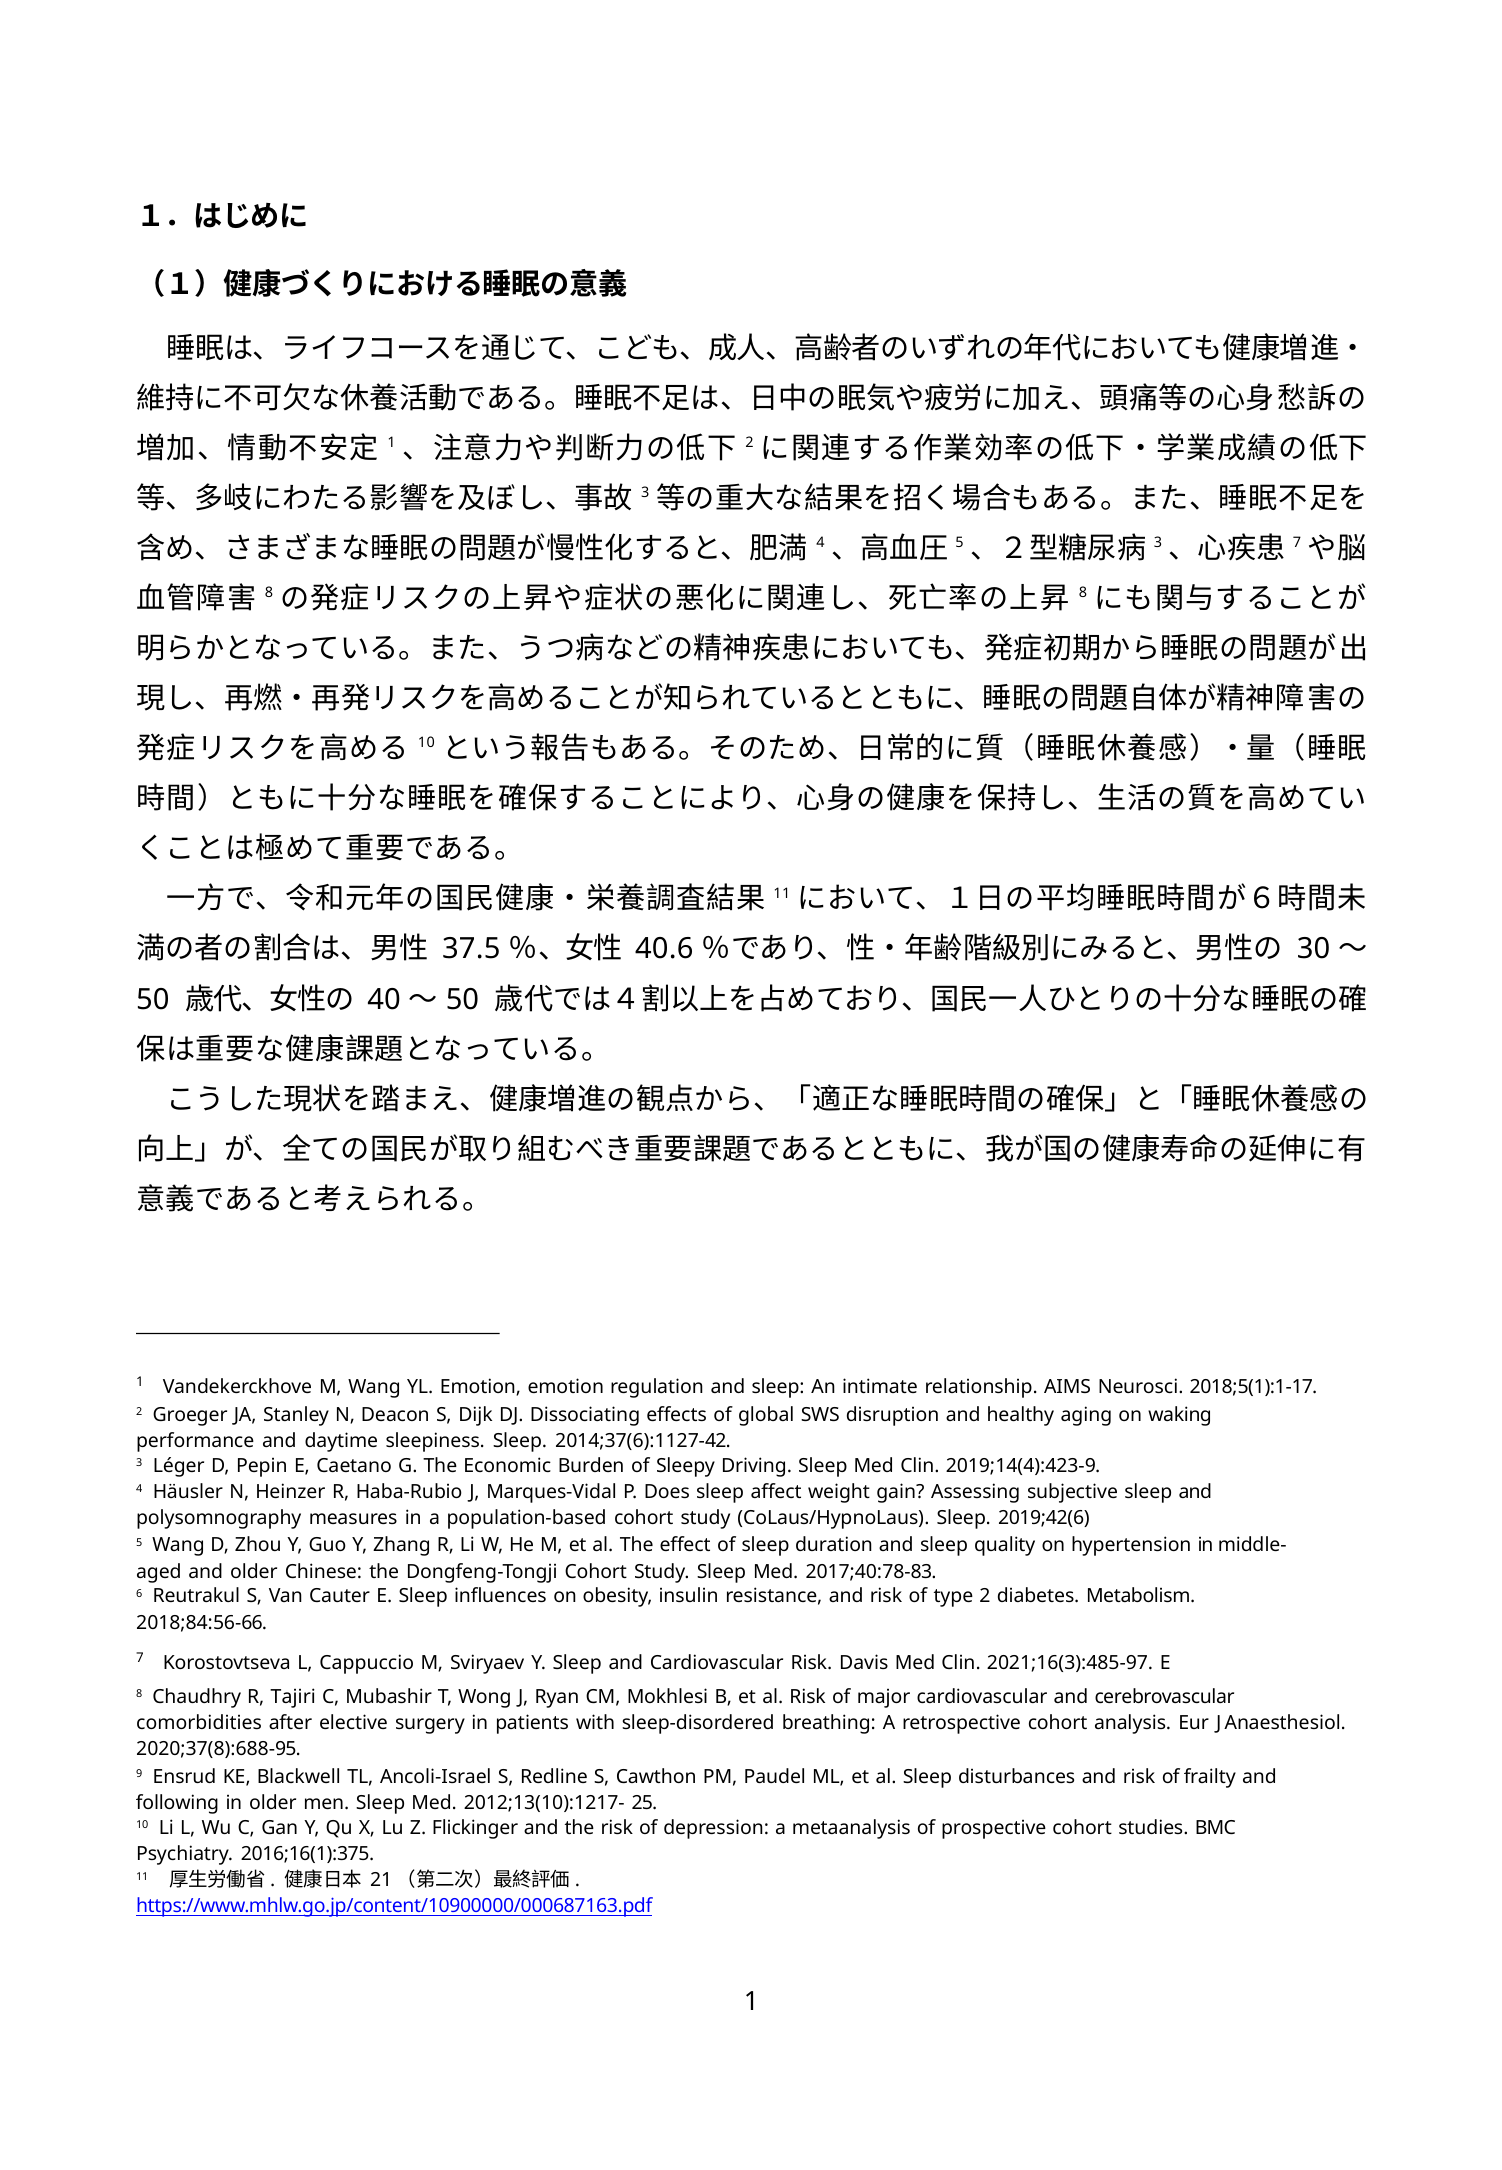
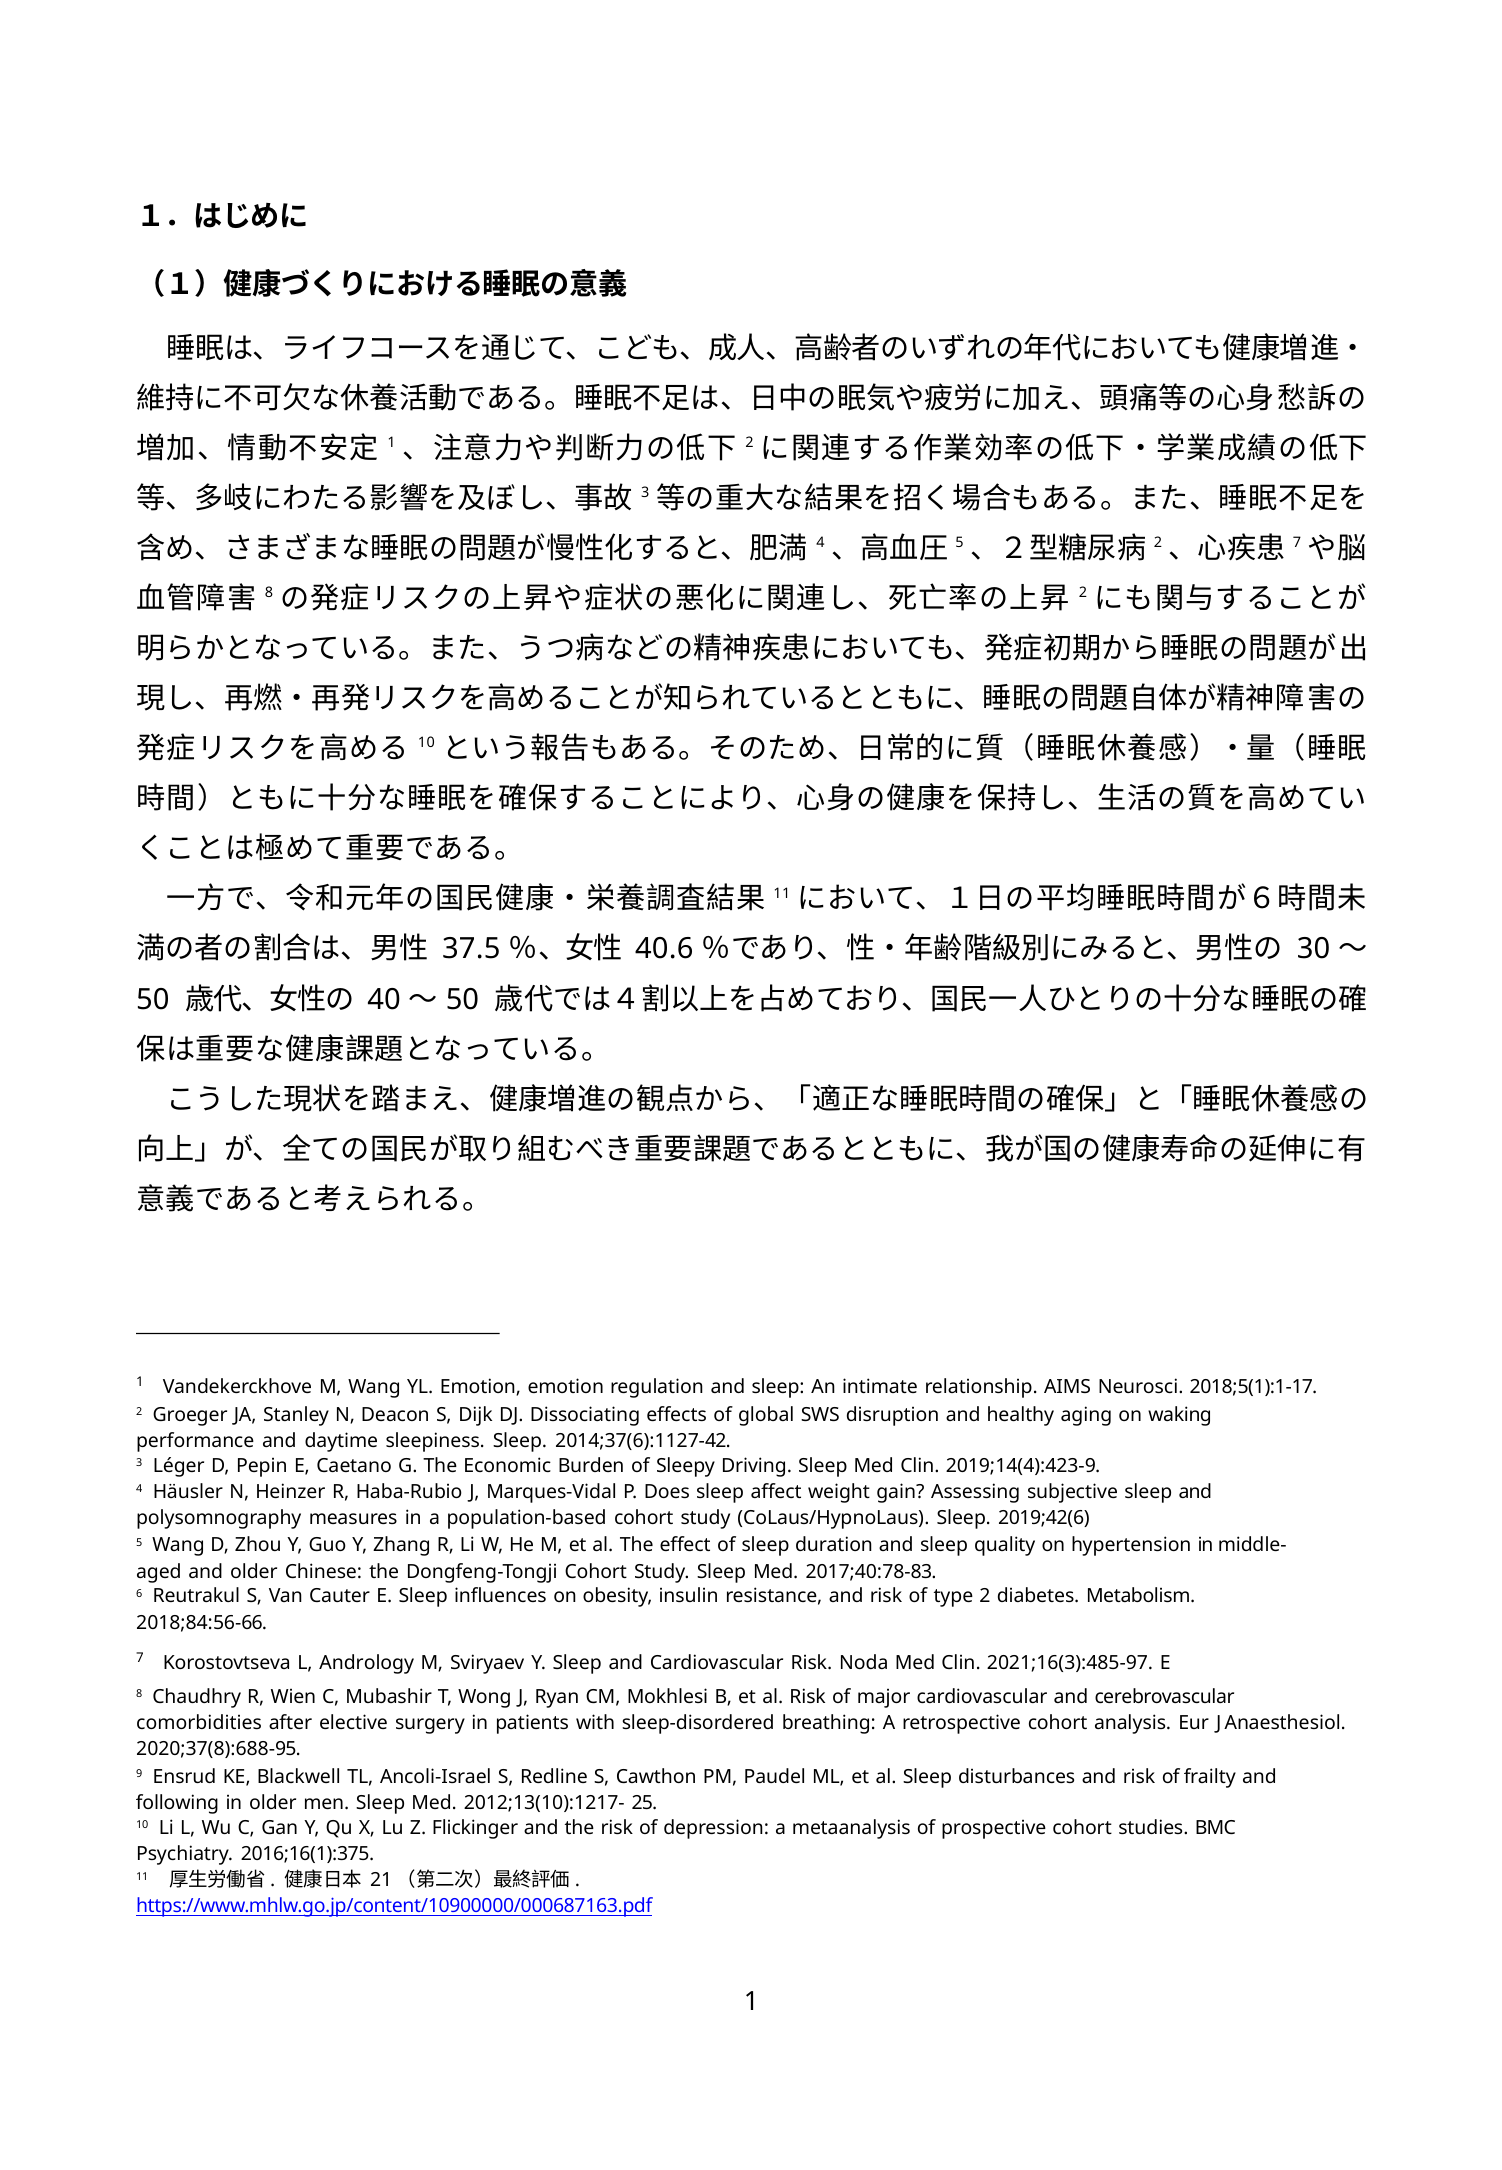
3: 3 -> 2 (1158, 543)
8: 8 -> 2 (1083, 593)
Cappuccio: Cappuccio -> Andrology (367, 1663)
Davis: Davis -> Noda (864, 1663)
Tajiri: Tajiri -> Wien (293, 1697)
